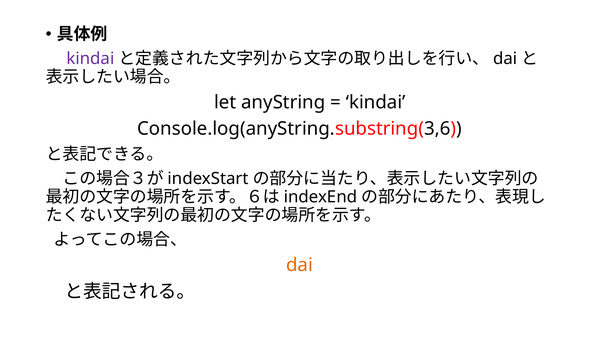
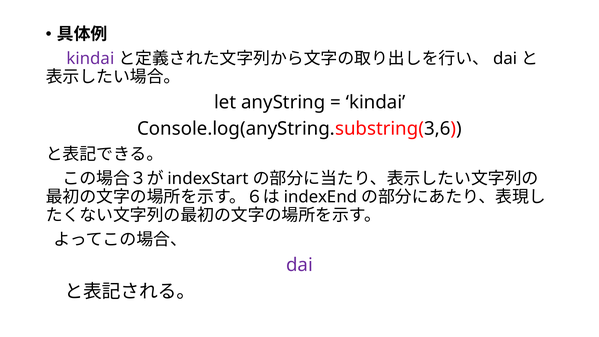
dai colour: orange -> purple (299, 265)
